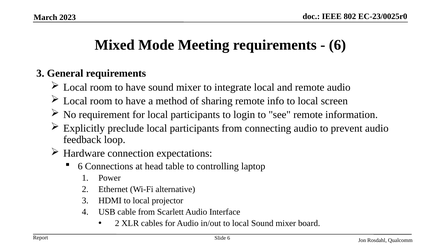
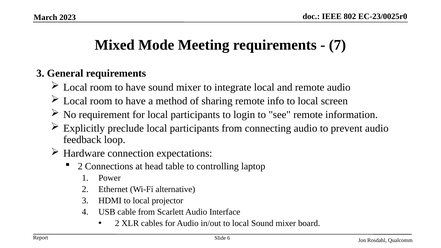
6: 6 -> 7 (337, 45)
6: 6 -> 2 (80, 166)
